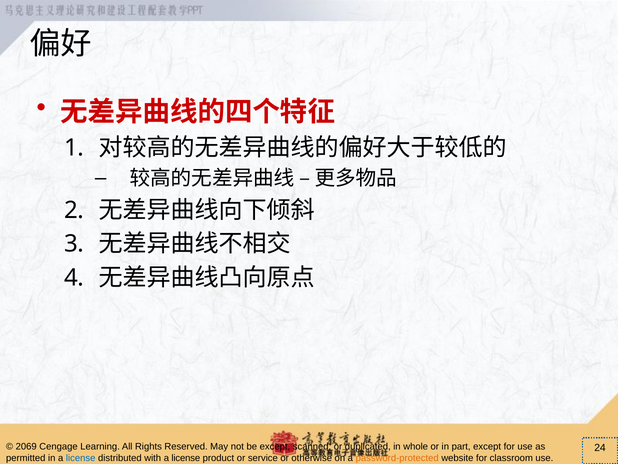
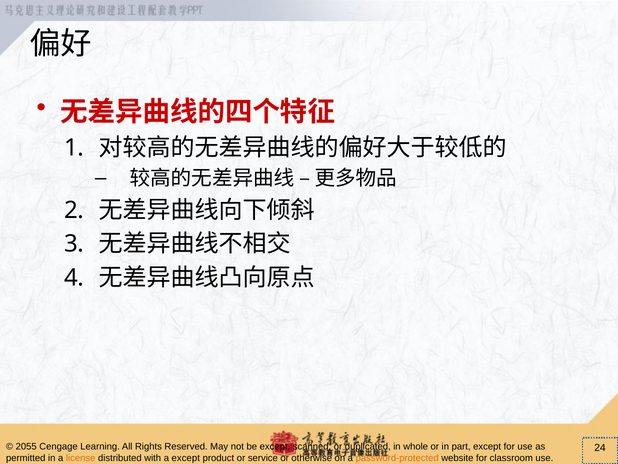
2069: 2069 -> 2055 (26, 446)
license colour: blue -> orange (81, 457)
with a license: license -> except (186, 457)
